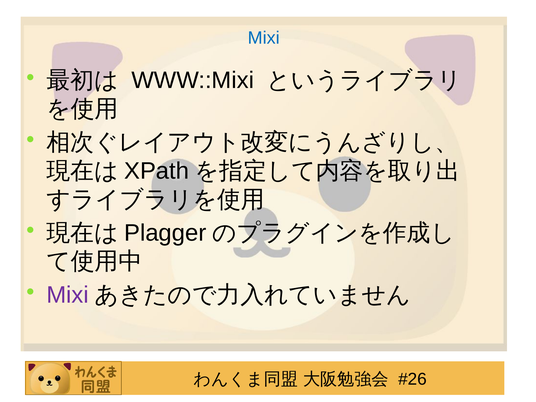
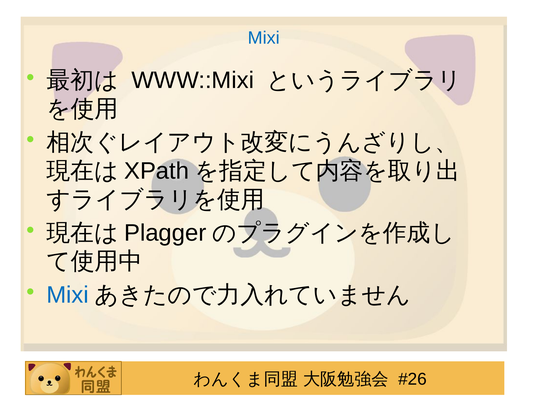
Mixi colour: purple -> blue (68, 295)
